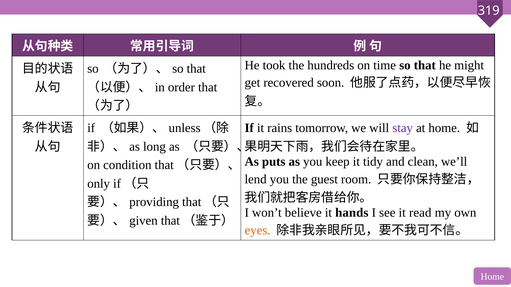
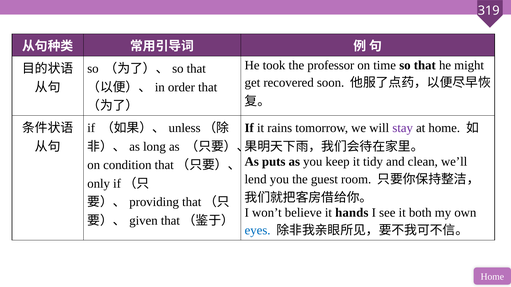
hundreds: hundreds -> professor (331, 65)
read: read -> both (420, 213)
eyes colour: orange -> blue (258, 231)
